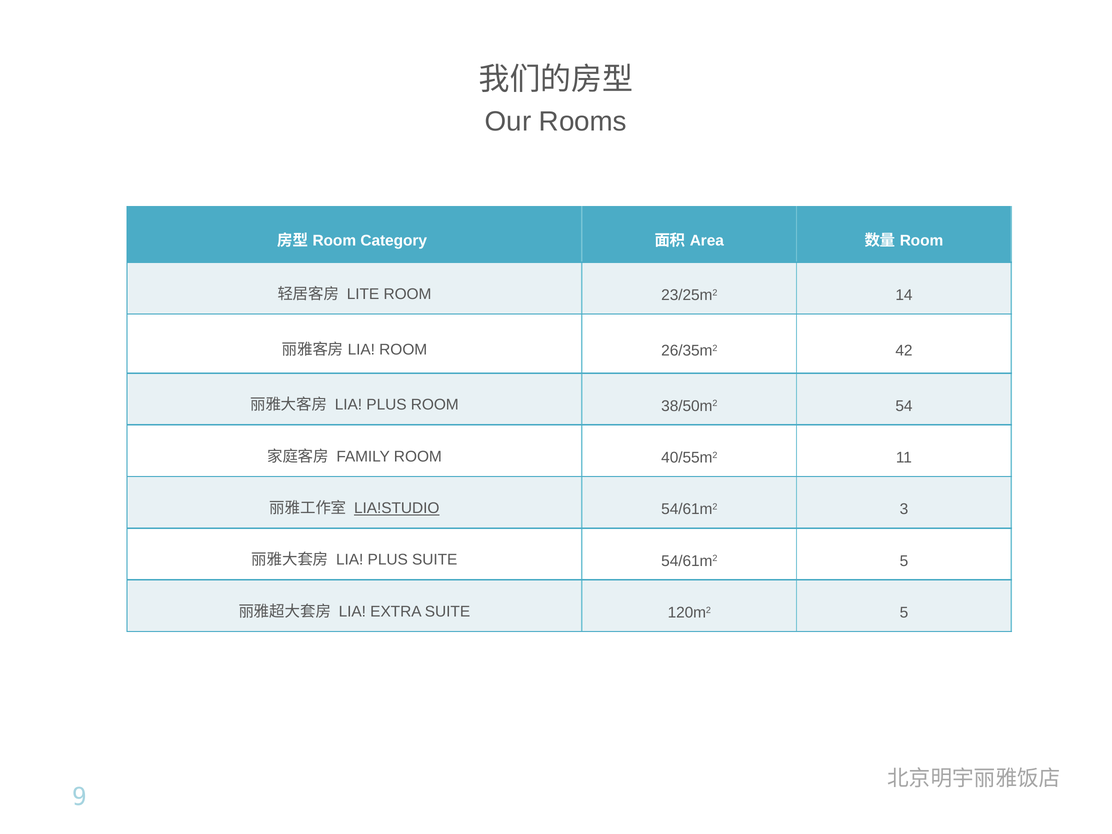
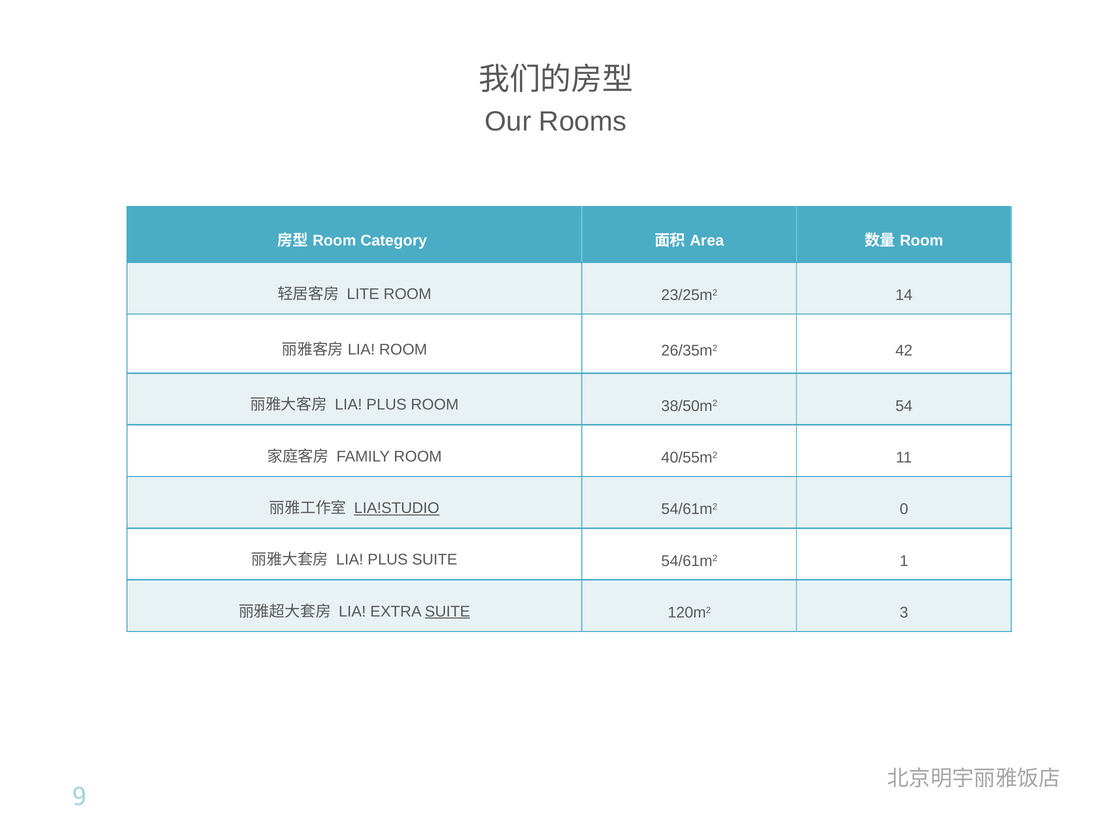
3: 3 -> 0 (904, 509)
54/61m2 5: 5 -> 1 (904, 561)
SUITE underline: none -> present (448, 611)
120m2 5: 5 -> 3 (904, 613)
